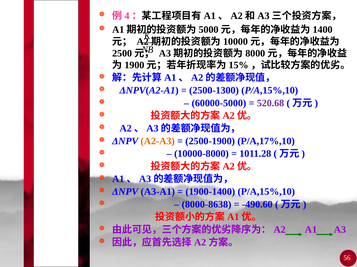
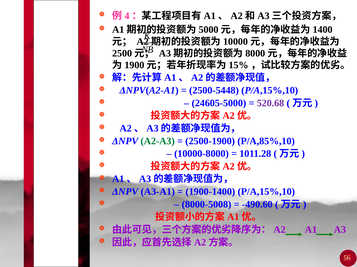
2500-1300: 2500-1300 -> 2500-5448 (214, 91)
60000-5000: 60000-5000 -> 24605-5000 (219, 103)
A2-A3 colour: orange -> green (158, 141)
P/A,17%,10: P/A,17%,10 -> P/A,85%,10 (266, 141)
8000-8638: 8000-8638 -> 8000-5008 (207, 205)
